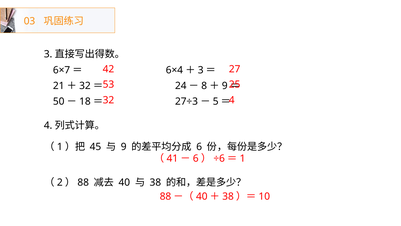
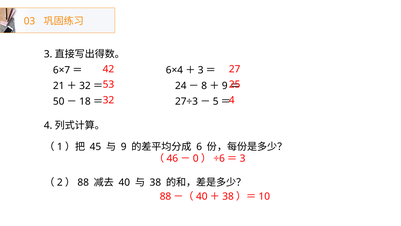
41: 41 -> 46 (172, 158)
6: 6 -> 0 (196, 158)
1: 1 -> 3 (243, 158)
